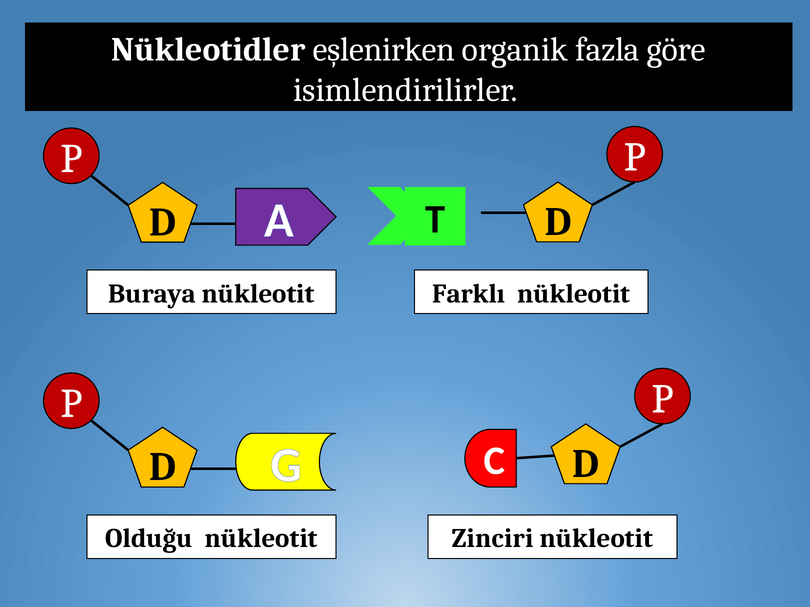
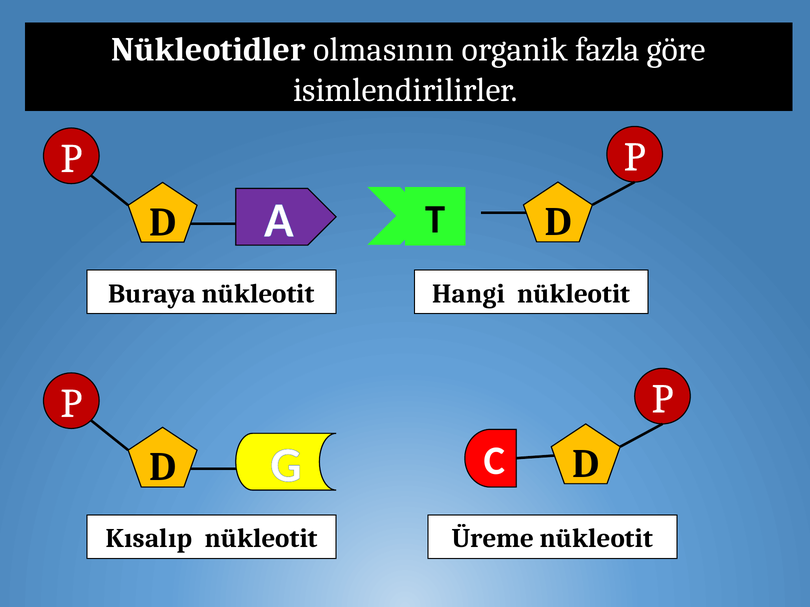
eşlenirken: eşlenirken -> olmasının (384, 50)
Farklı: Farklı -> Hangi (469, 294)
Olduğu: Olduğu -> Kısalıp (149, 539)
Zinciri: Zinciri -> Üreme (493, 539)
